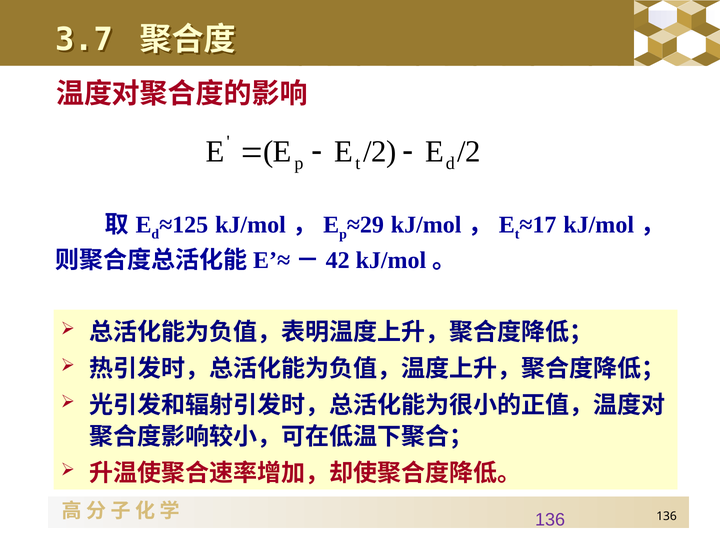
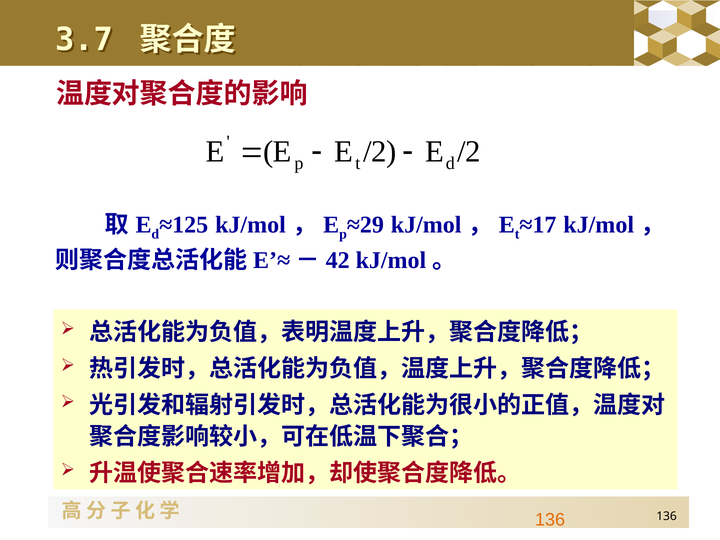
136 colour: purple -> orange (550, 520)
